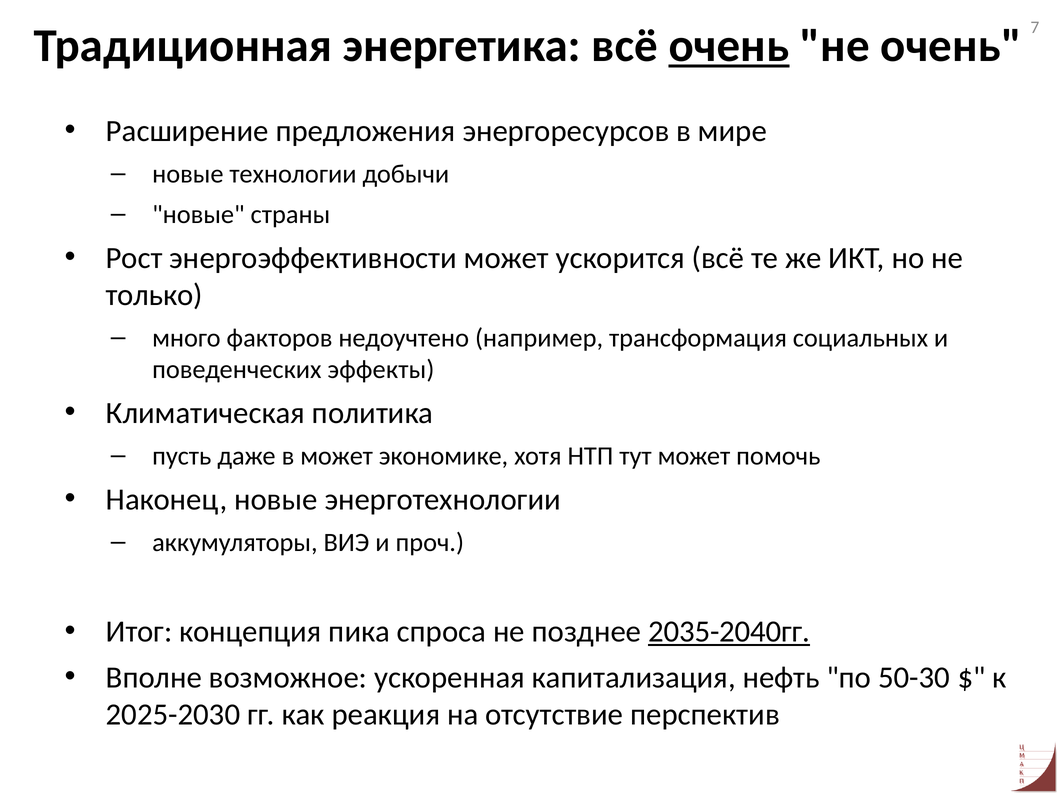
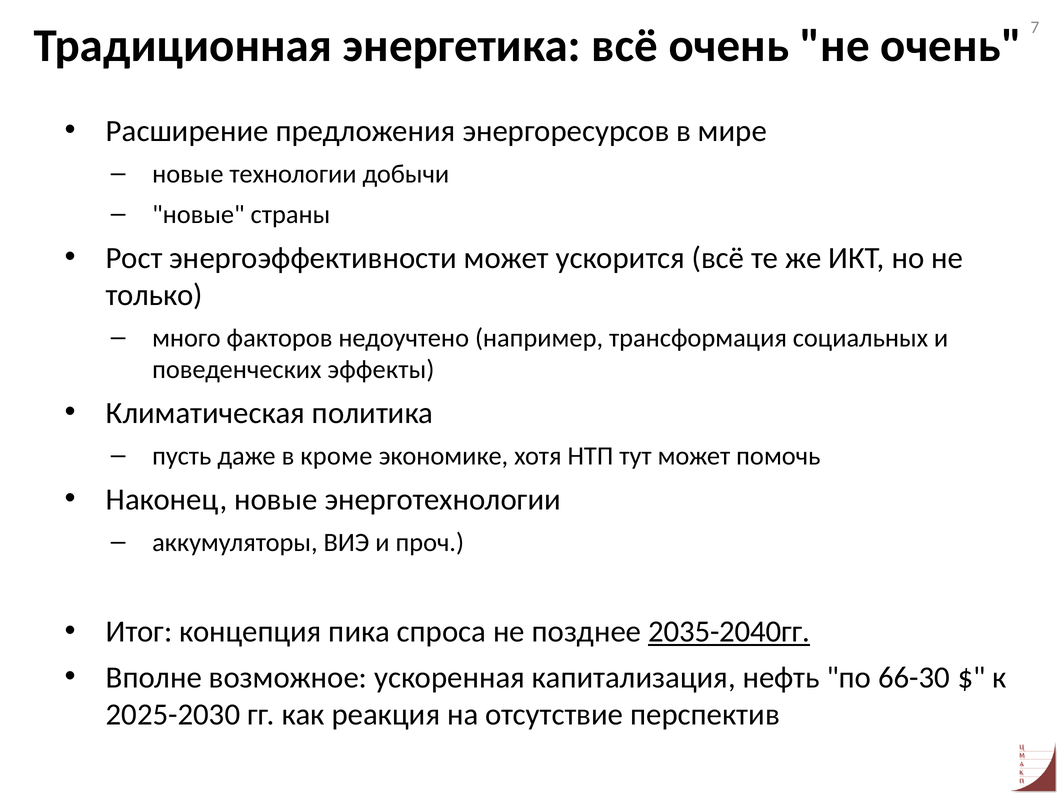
очень underline: present -> none (729, 46)
в может: может -> кроме (336, 456)
50-30: 50-30 -> 66-30 (914, 677)
